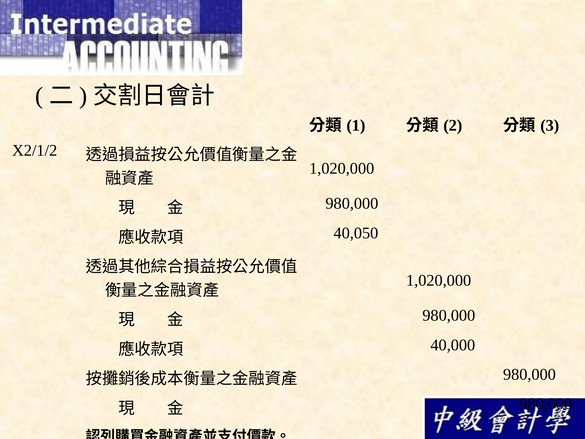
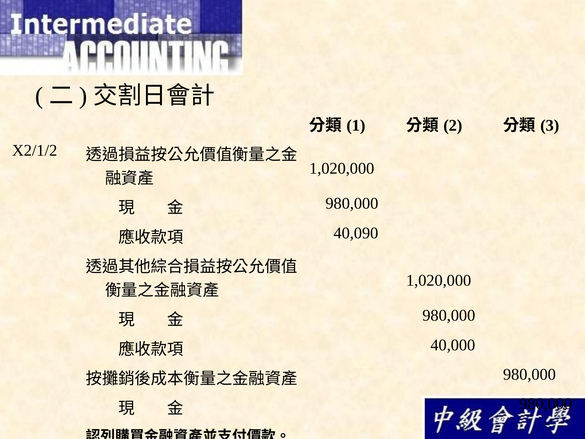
40,050: 40,050 -> 40,090 (356, 233)
